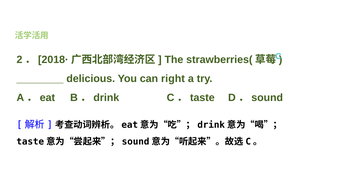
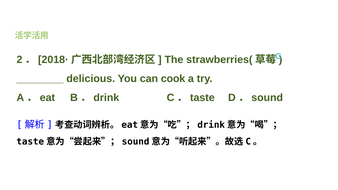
right: right -> cook (173, 79)
